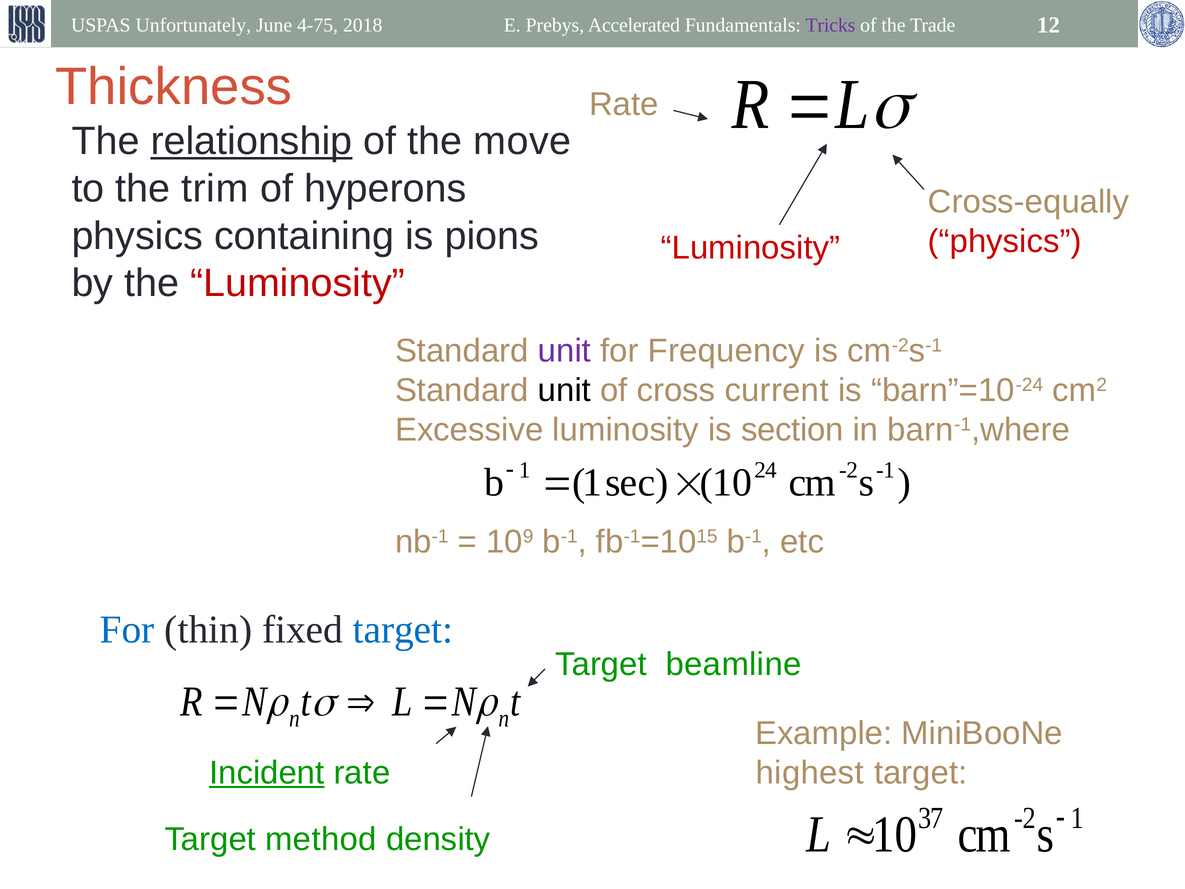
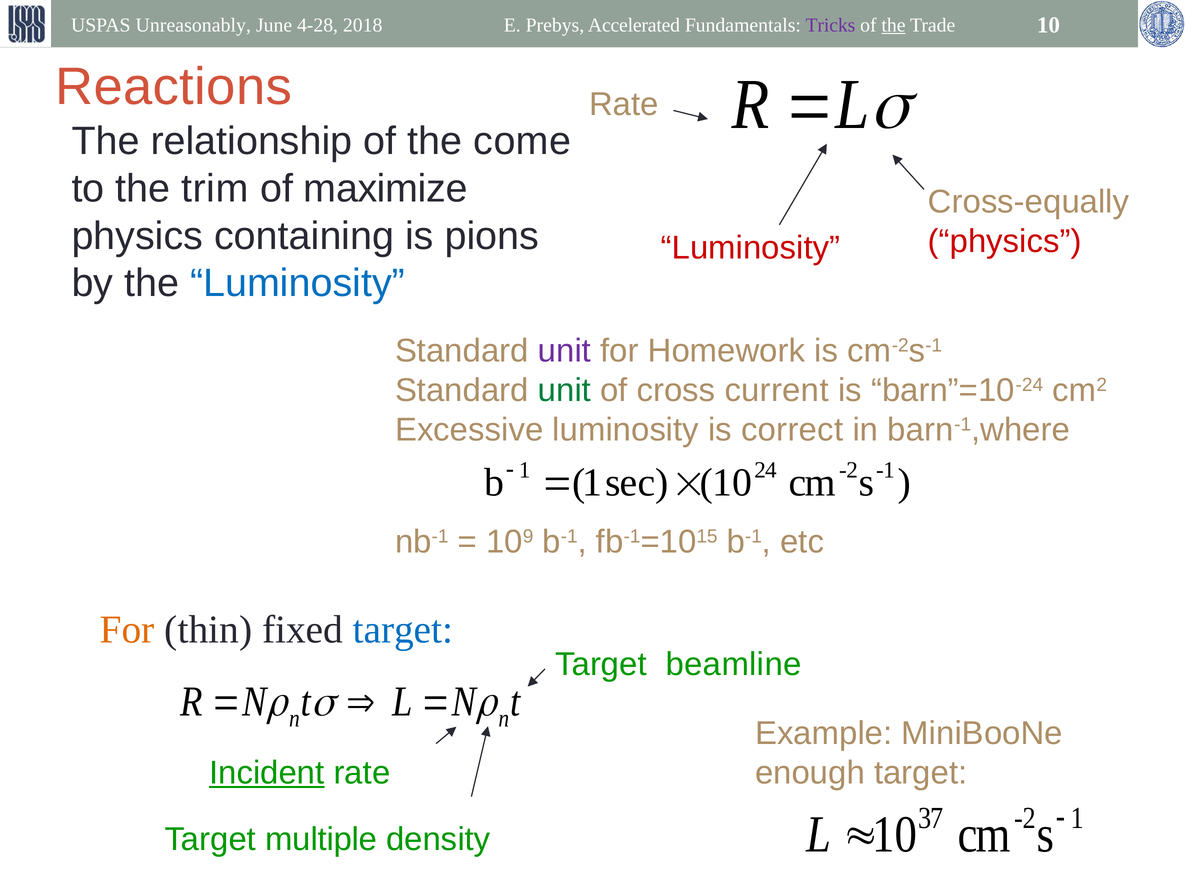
Unfortunately: Unfortunately -> Unreasonably (193, 25)
4-75: 4-75 -> 4-28 (318, 25)
the underline: none -> present (893, 25)
Trade 12: 12 -> 10 (1048, 25)
Thickness: Thickness -> Reactions (174, 87)
relationship underline: present -> none (251, 141)
move: move -> come (522, 141)
hyperons: hyperons -> maximize (386, 189)
Luminosity colour: red -> blue (297, 283)
Frequency: Frequency -> Homework (726, 351)
unit colour: black -> green (564, 390)
section: section -> correct (792, 430)
For colour: blue -> orange (127, 630)
highest: highest -> enough (810, 773)
method: method -> multiple (321, 839)
